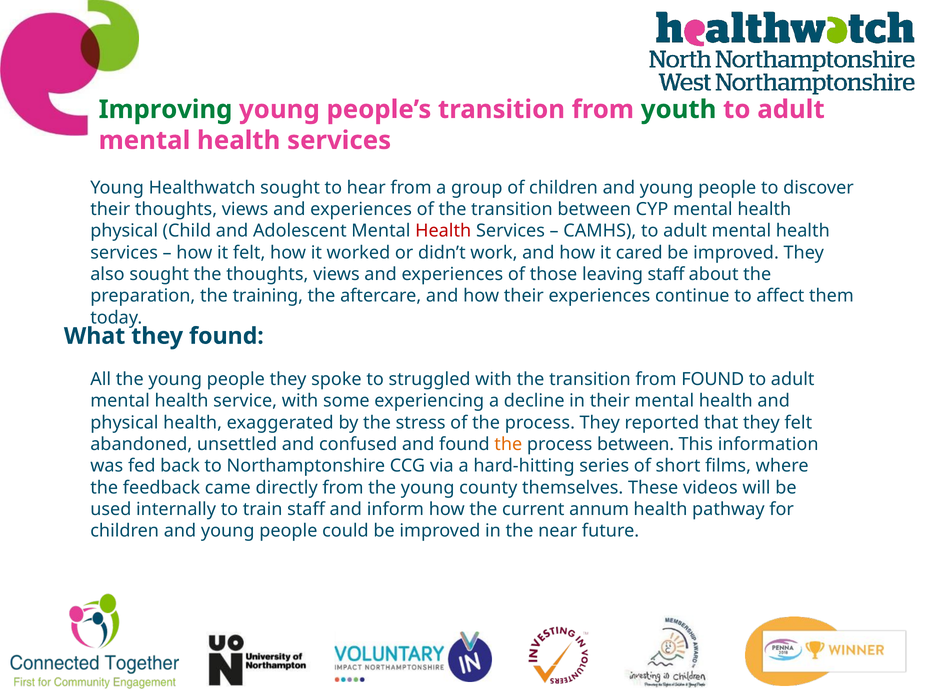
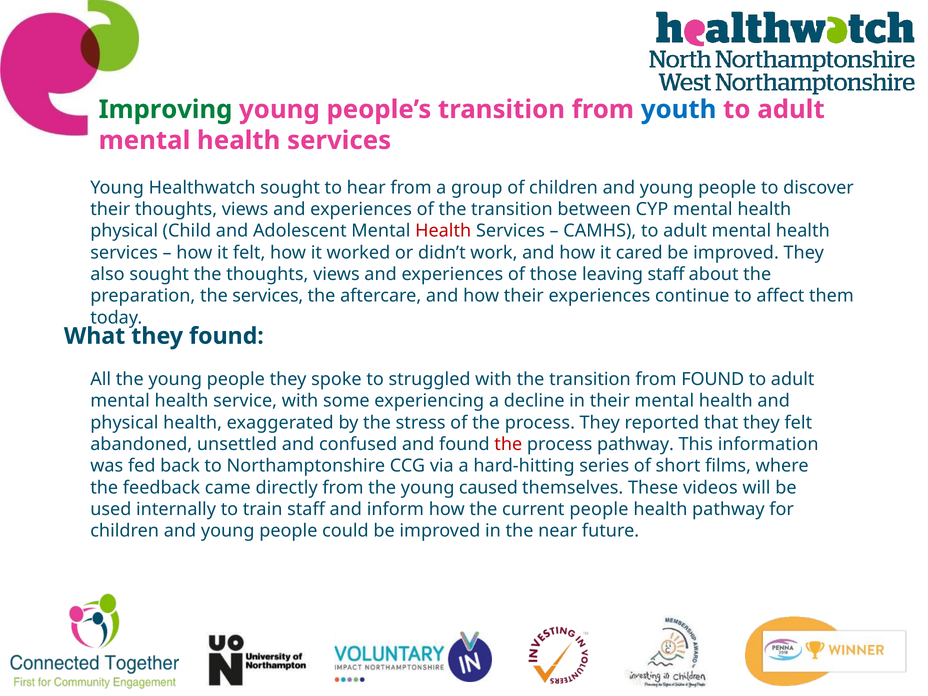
youth colour: green -> blue (679, 109)
the training: training -> services (268, 296)
the colour: orange -> red (508, 444)
process between: between -> pathway (635, 444)
county: county -> caused (488, 488)
current annum: annum -> people (599, 509)
